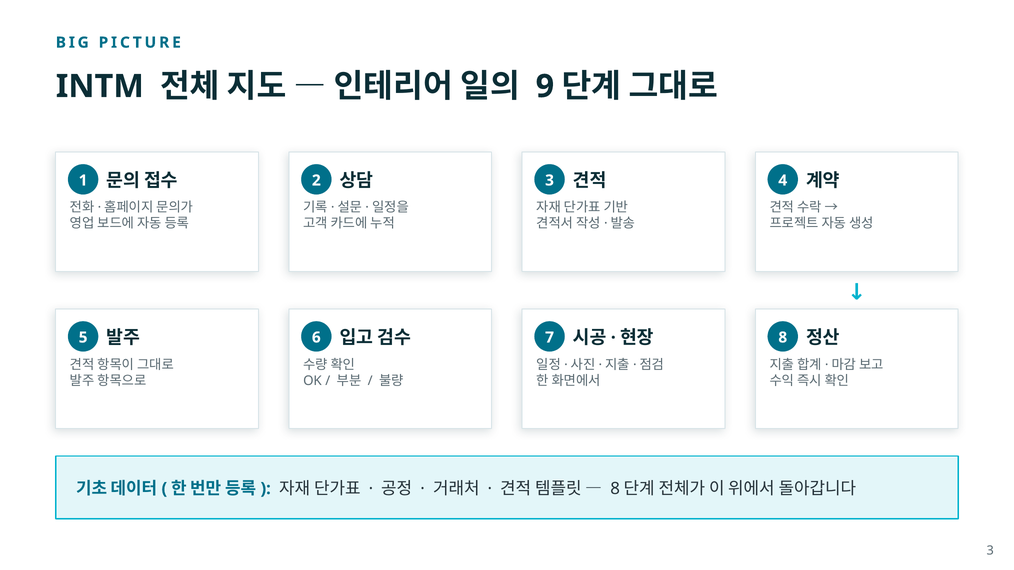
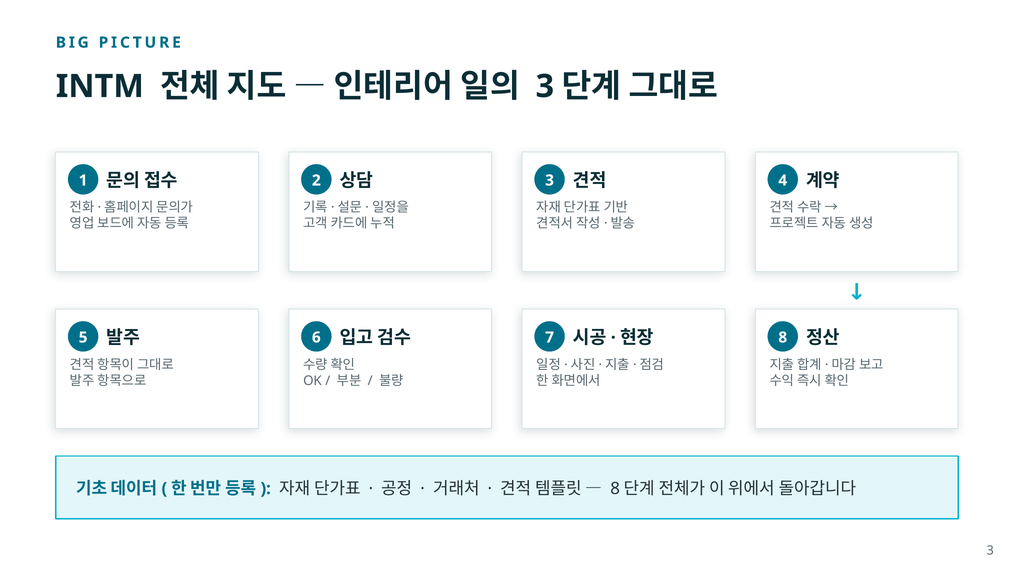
9: 9 -> 3 (545, 86)
